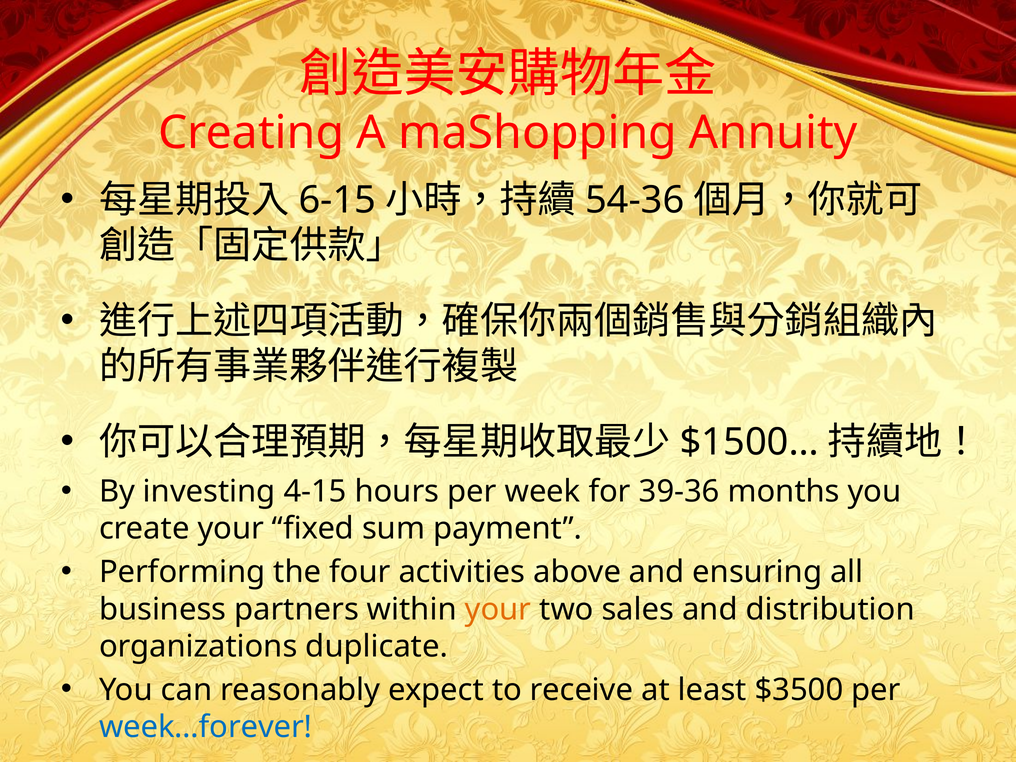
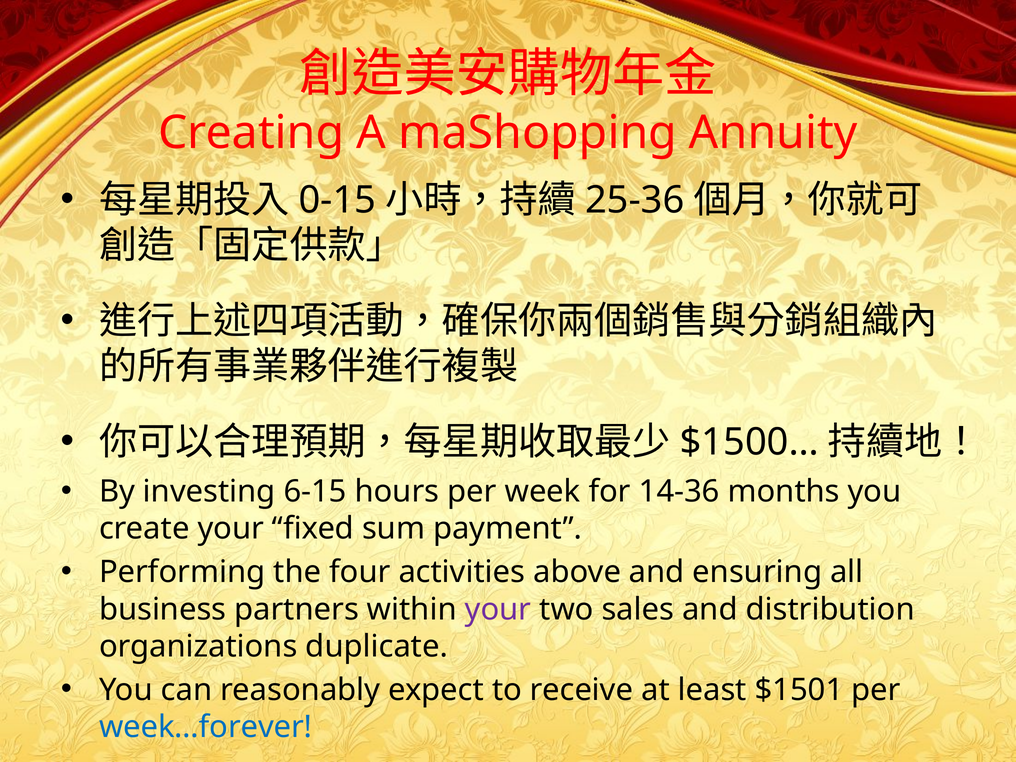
6-15: 6-15 -> 0-15 (337, 200)
54-36: 54-36 -> 25-36 (635, 200)
4-15: 4-15 -> 6-15 (315, 491)
39-36: 39-36 -> 14-36 (679, 491)
your colour: orange -> purple (498, 609)
$3500: $3500 -> $1501 (799, 690)
